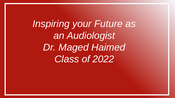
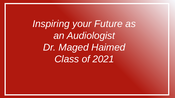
2022: 2022 -> 2021 (103, 59)
